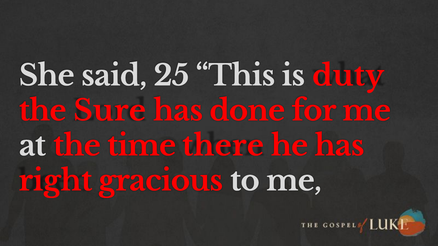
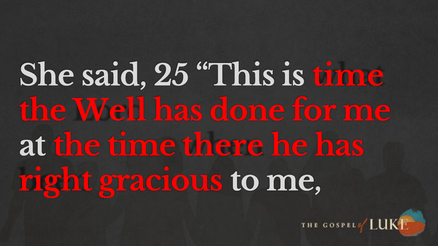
is duty: duty -> time (348, 76)
Sure: Sure -> Well (110, 111)
